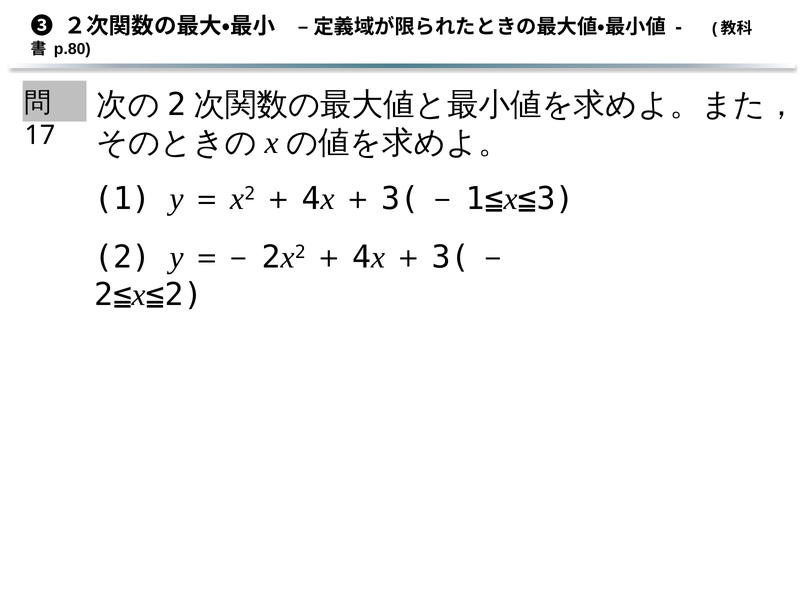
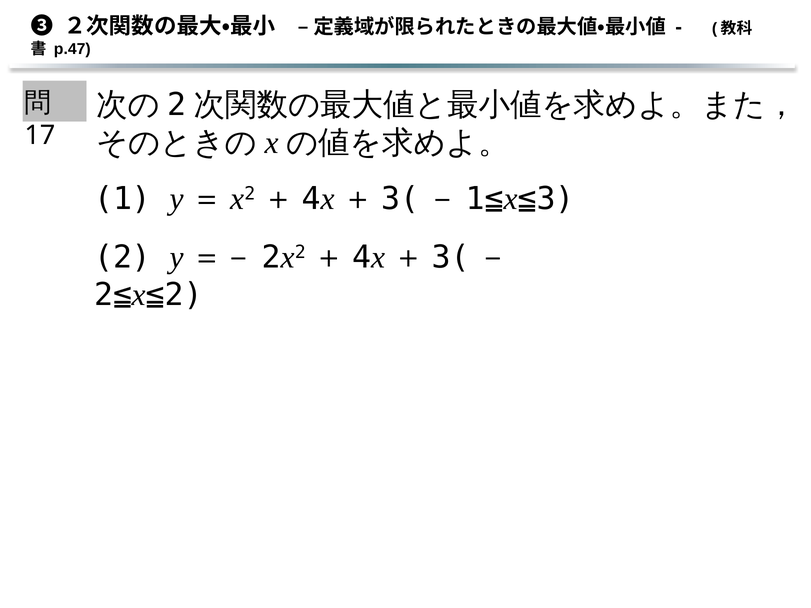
p.80: p.80 -> p.47 (72, 49)
